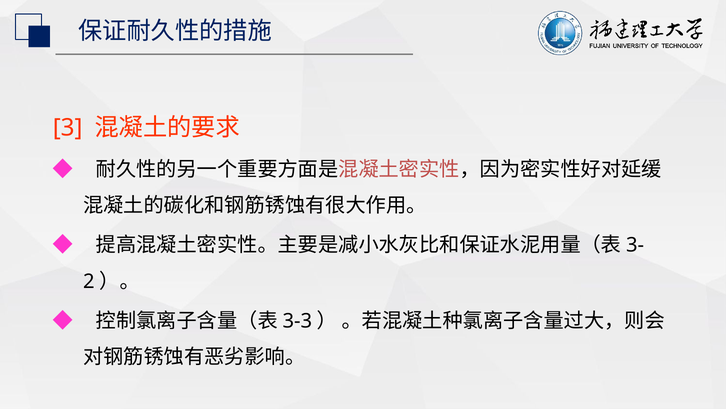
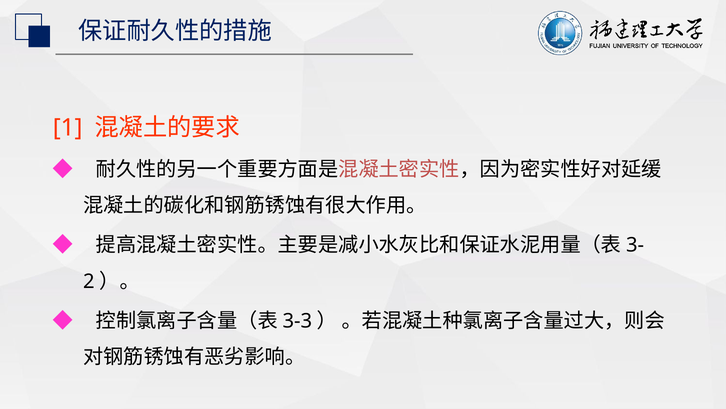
3: 3 -> 1 (68, 128)
